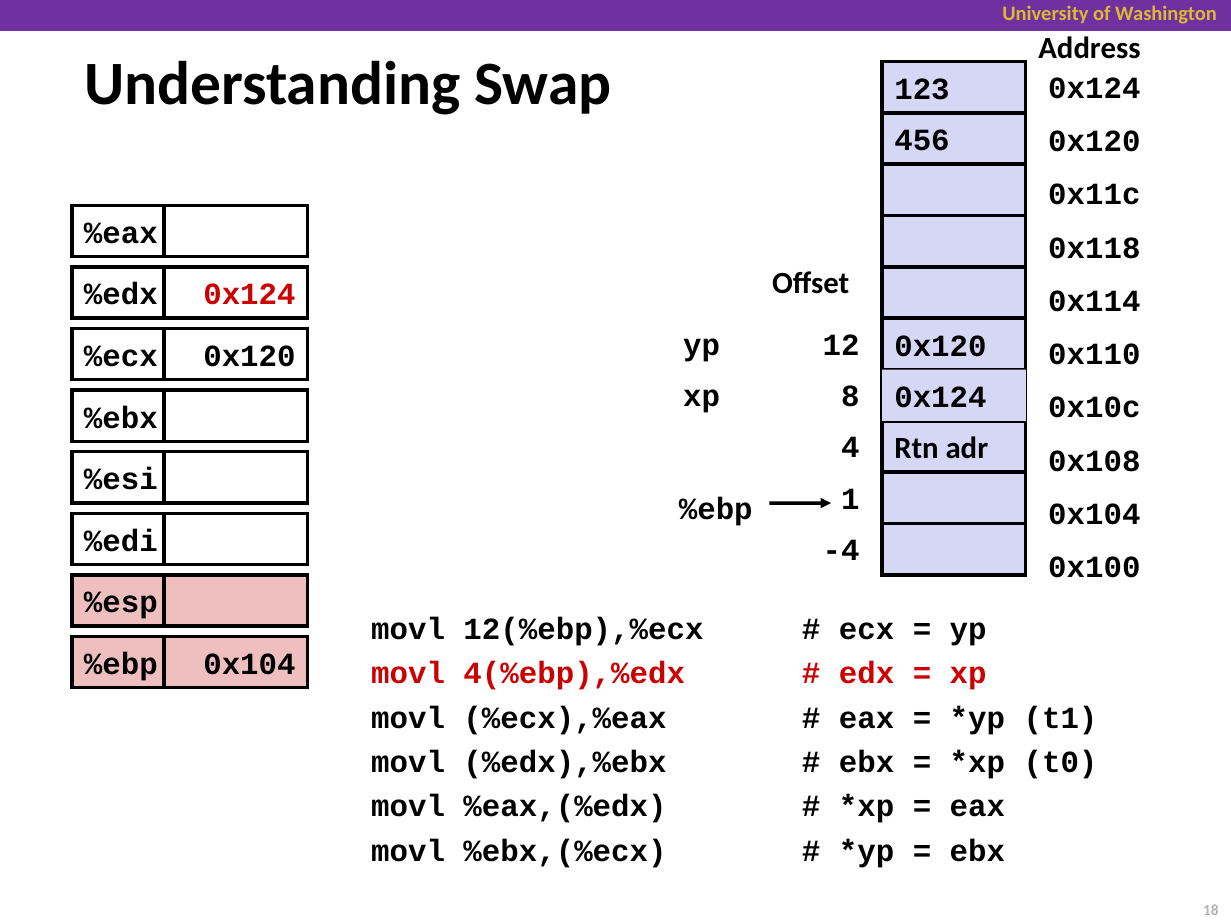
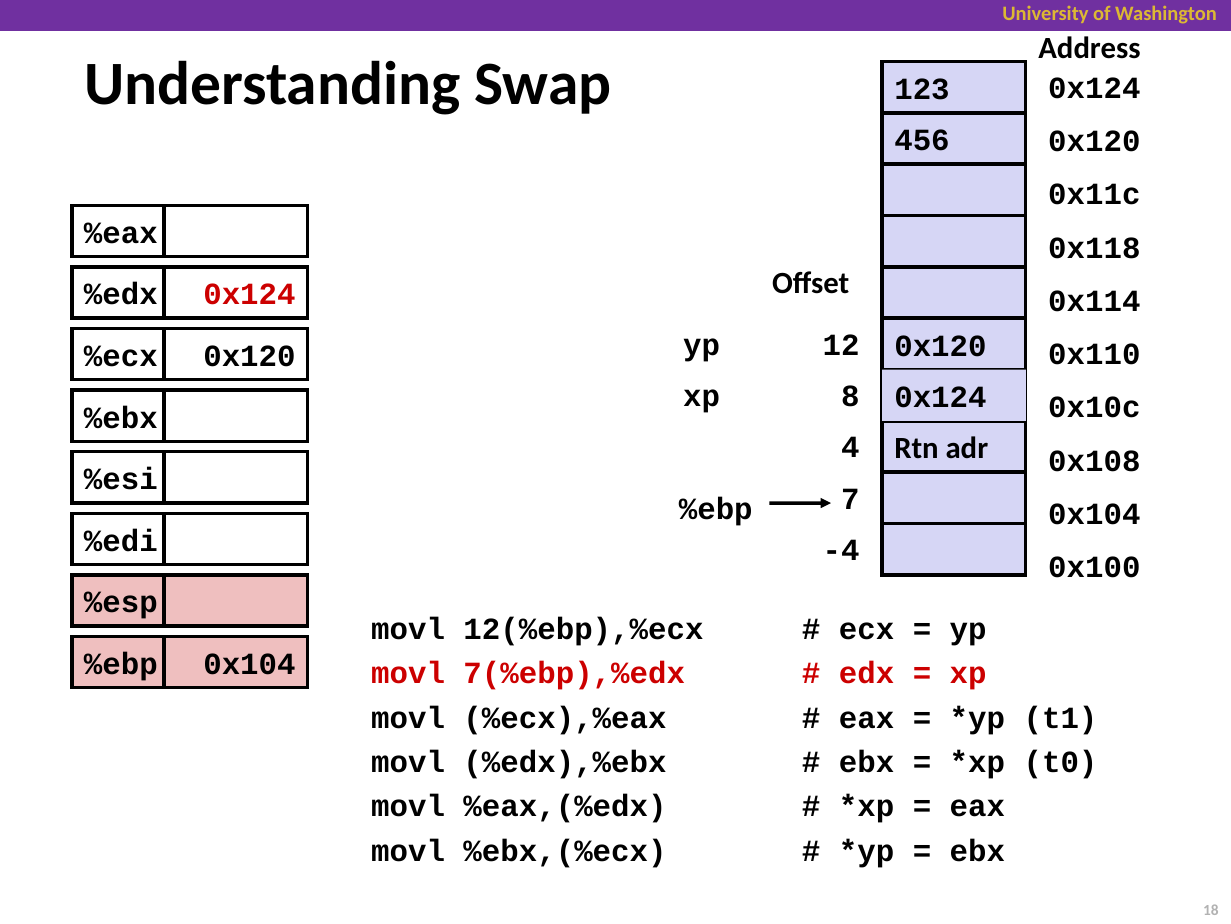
1: 1 -> 7 (850, 499)
4(%ebp),%edx: 4(%ebp),%edx -> 7(%ebp),%edx (574, 673)
